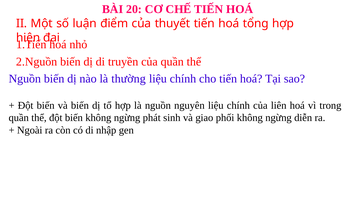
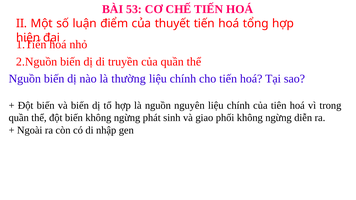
20: 20 -> 53 (134, 9)
liên: liên -> tiên (279, 106)
